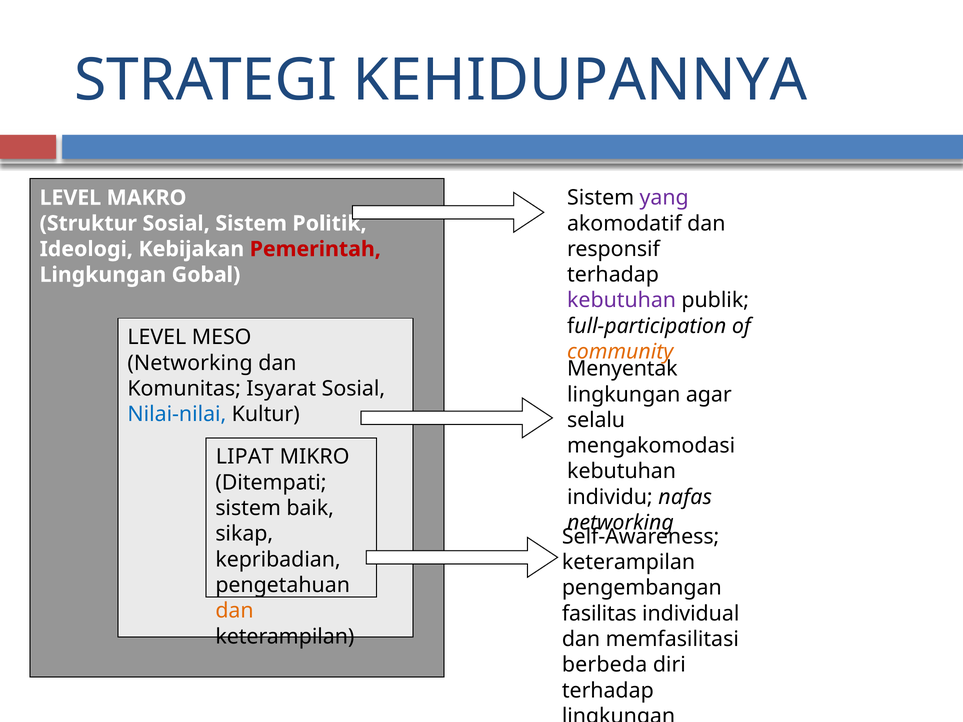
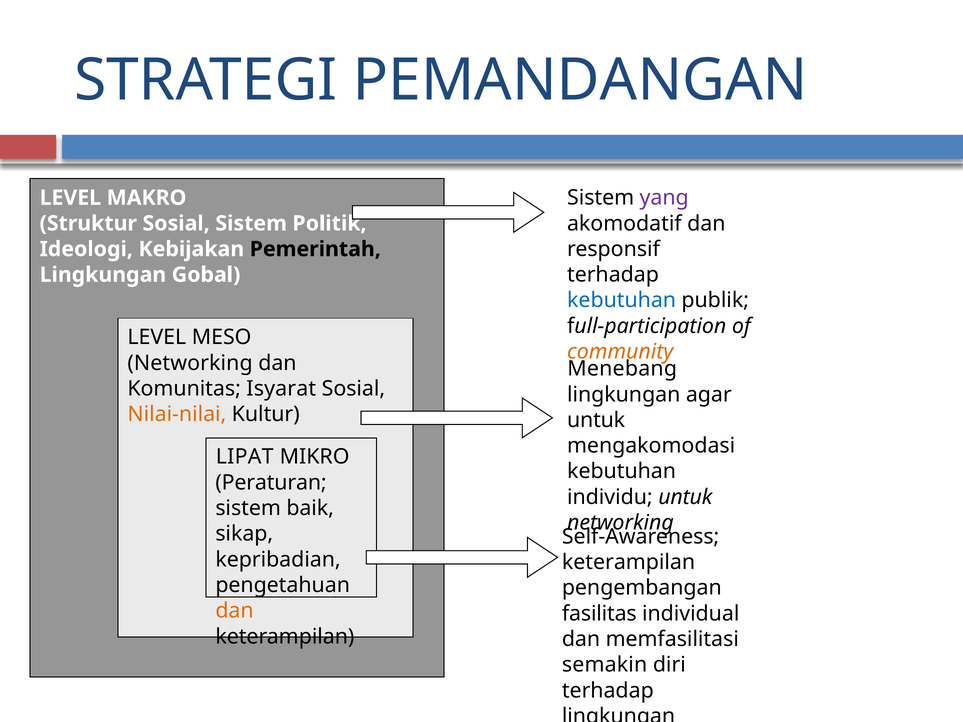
KEHIDUPANNYA: KEHIDUPANNYA -> PEMANDANGAN (580, 80)
Pemerintah colour: red -> black (315, 249)
kebutuhan colour: purple -> blue (622, 301)
Menyentak: Menyentak -> Menebang (622, 369)
Nilai-nilai colour: blue -> orange (177, 414)
selalu: selalu -> untuk (596, 420)
Ditempati: Ditempati -> Peraturan (271, 483)
individu nafas: nafas -> untuk (685, 497)
berbeda: berbeda -> semakin (605, 665)
